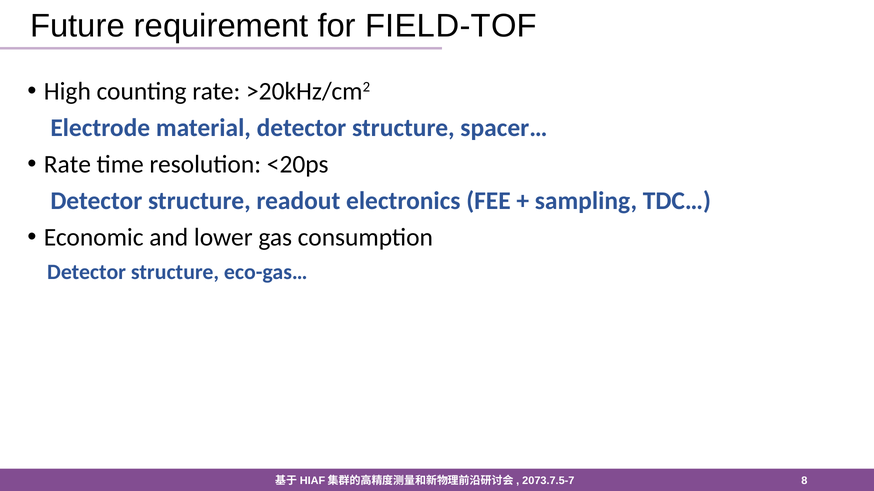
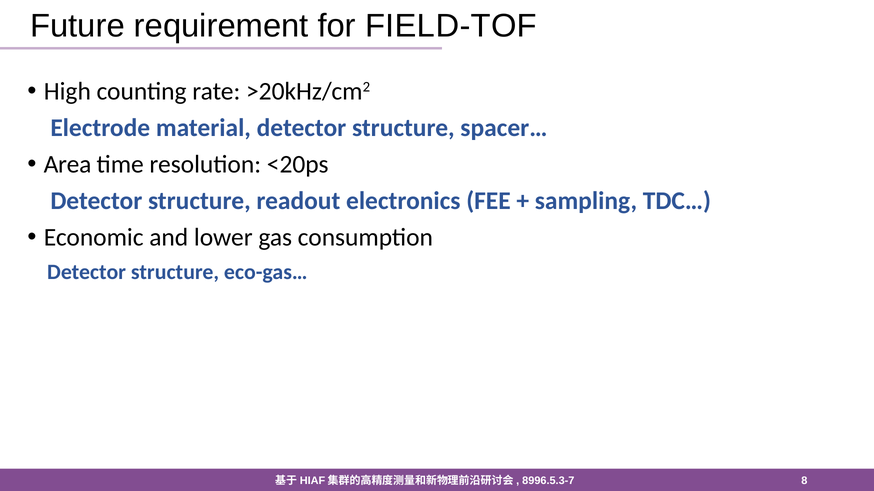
Rate: Rate -> Area (67, 165)
2073.7.5-7: 2073.7.5-7 -> 8996.5.3-7 (548, 481)
